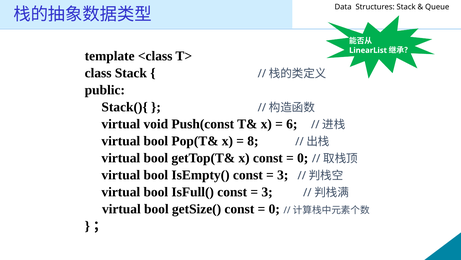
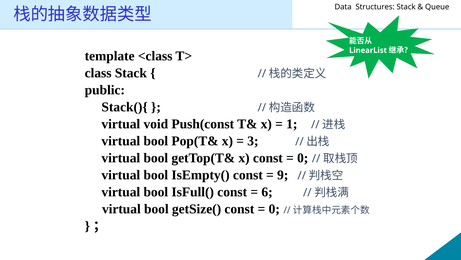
6: 6 -> 1 (292, 124)
8: 8 -> 3 (253, 141)
3: 3 -> 9 (283, 175)
3: 3 -> 6 (267, 192)
